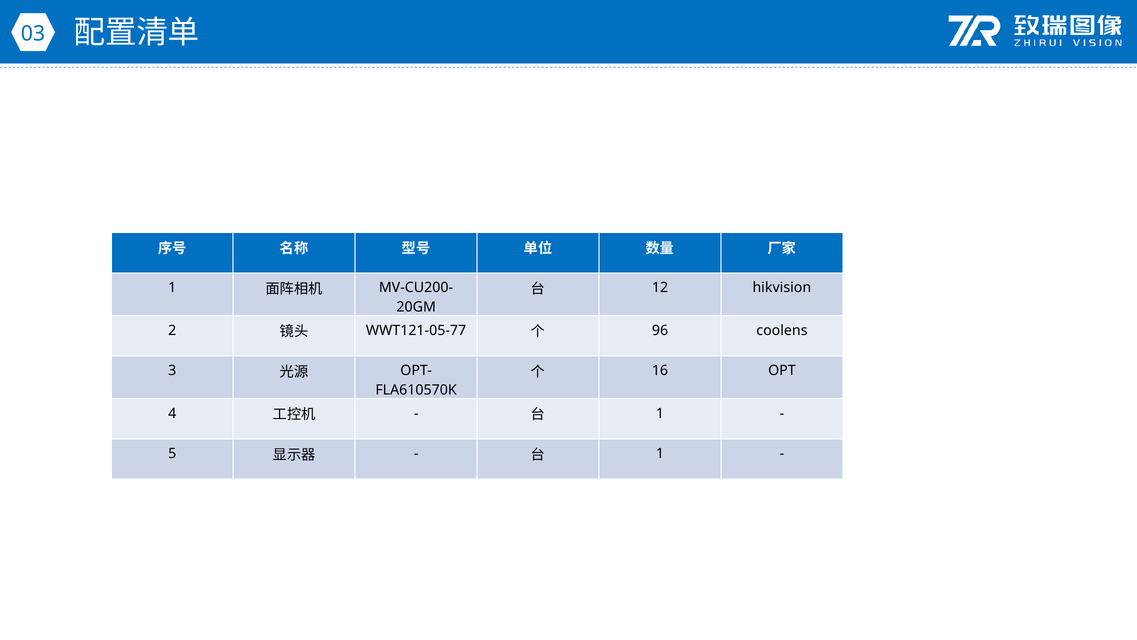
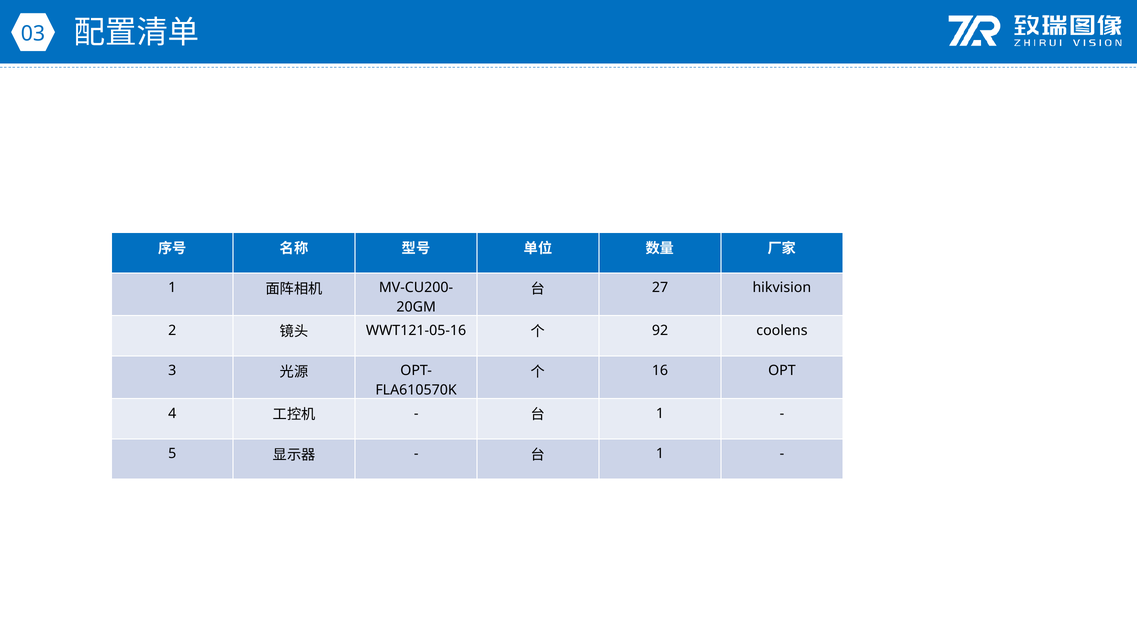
12: 12 -> 27 (660, 288)
WWT121-05-77: WWT121-05-77 -> WWT121-05-16 (416, 330)
96: 96 -> 92 (660, 330)
